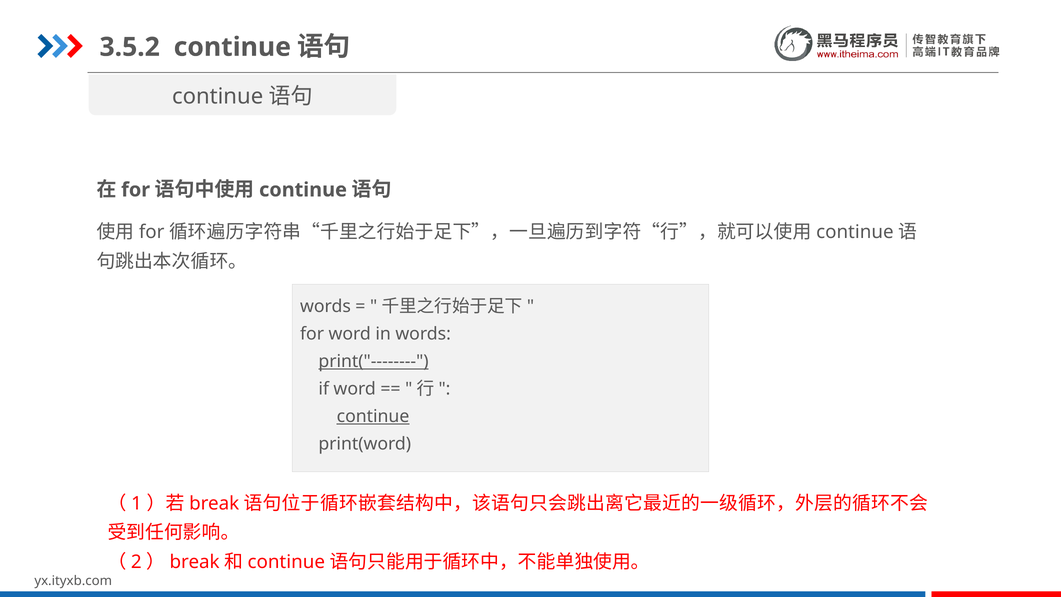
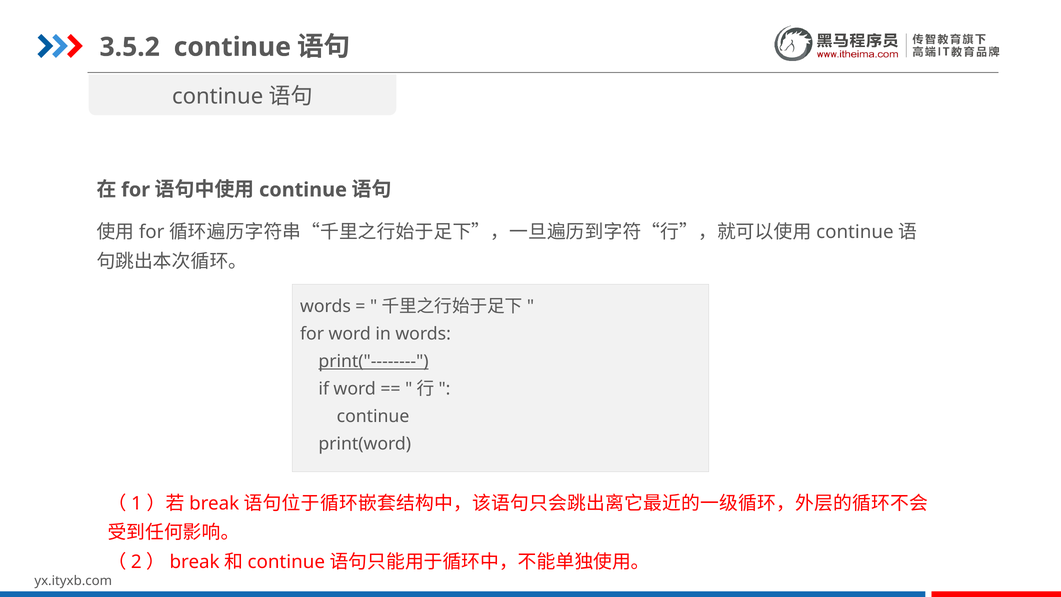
continue underline: present -> none (373, 416)
